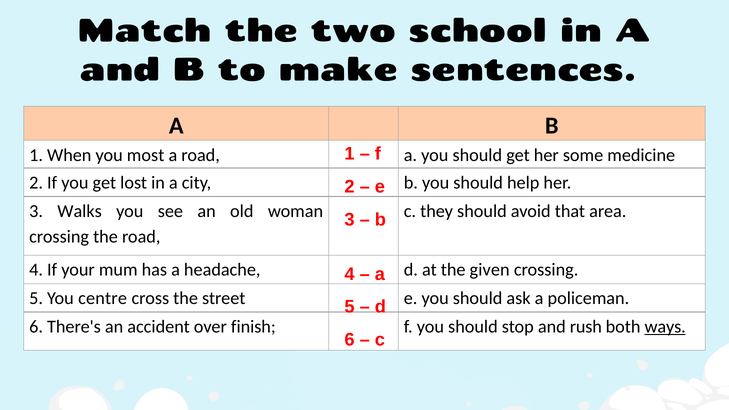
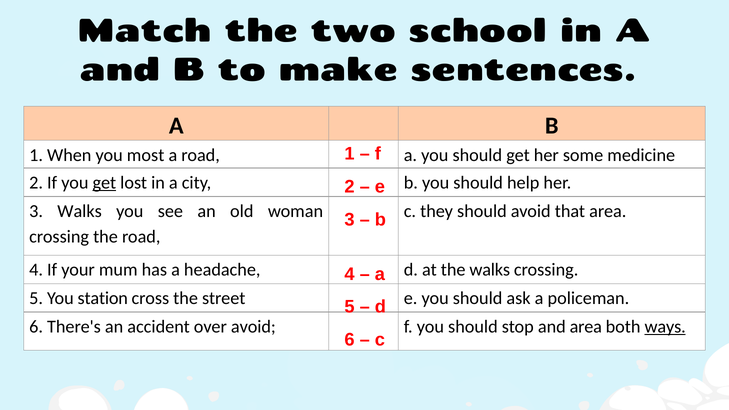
get underline: none -> present (104, 183)
the given: given -> walks (490, 270)
centre: centre -> station (103, 298)
over finish: finish -> avoid (253, 327)
and rush: rush -> area (586, 327)
